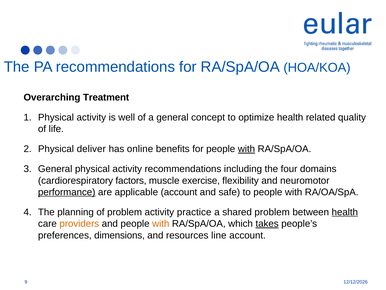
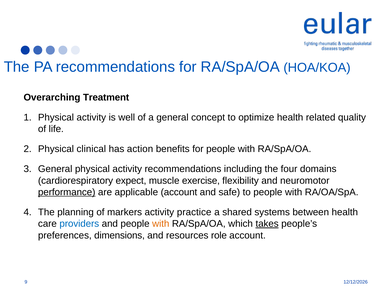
deliver: deliver -> clinical (91, 149)
online: online -> action (140, 149)
with underline: present -> none (246, 149)
factors: factors -> expect (131, 180)
of problem: problem -> markers (125, 212)
shared problem: problem -> systems (272, 212)
health underline: present -> none (345, 212)
providers colour: orange -> blue (79, 223)
line: line -> role (219, 235)
